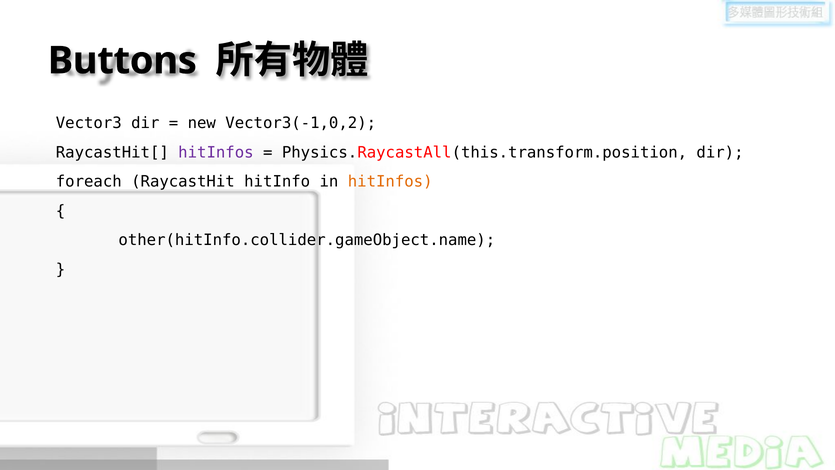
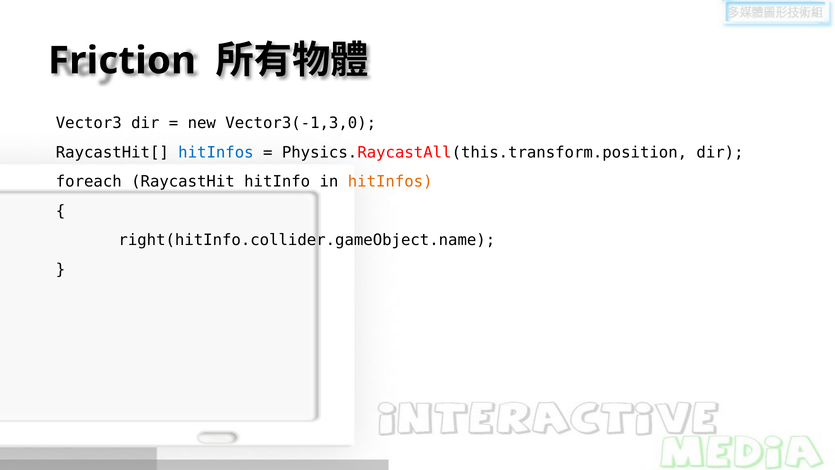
Buttons: Buttons -> Friction (122, 61)
Vector3(-1,0,2: Vector3(-1,0,2 -> Vector3(-1,3,0 (301, 123)
hitInfos colour: purple -> blue (216, 152)
other(hitInfo.collider.gameObject.name: other(hitInfo.collider.gameObject.name -> right(hitInfo.collider.gameObject.name (307, 240)
